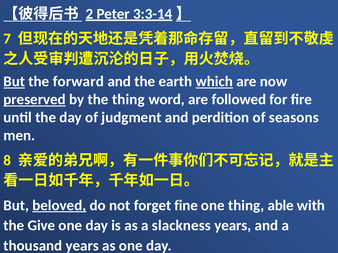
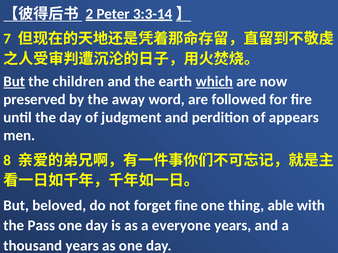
forward: forward -> children (78, 82)
preserved underline: present -> none (35, 100)
the thing: thing -> away (128, 100)
seasons: seasons -> appears (294, 118)
beloved underline: present -> none (59, 206)
Give: Give -> Pass (41, 226)
slackness: slackness -> everyone (181, 226)
